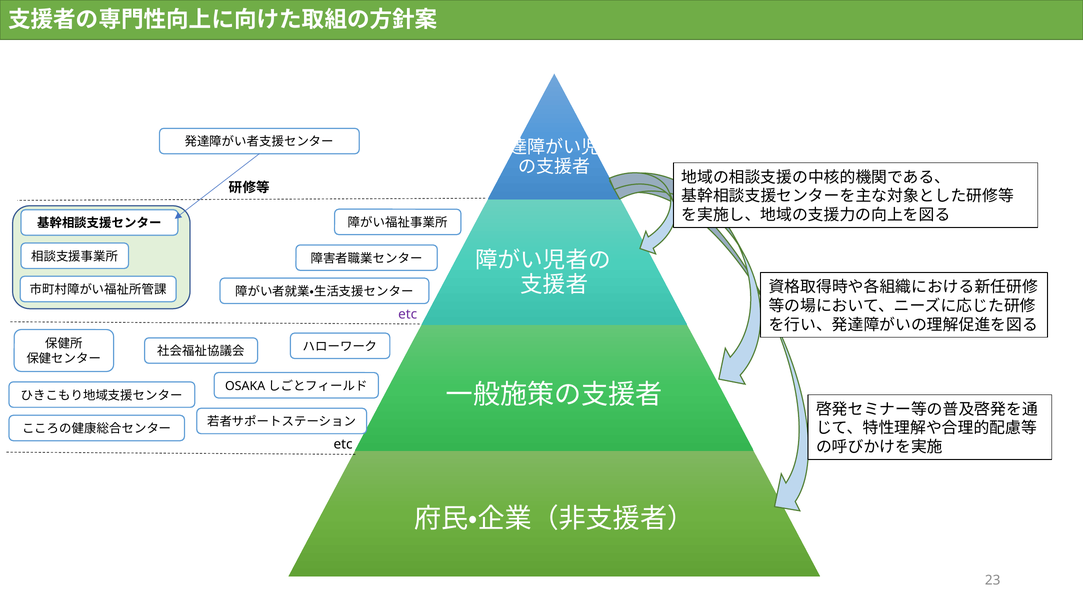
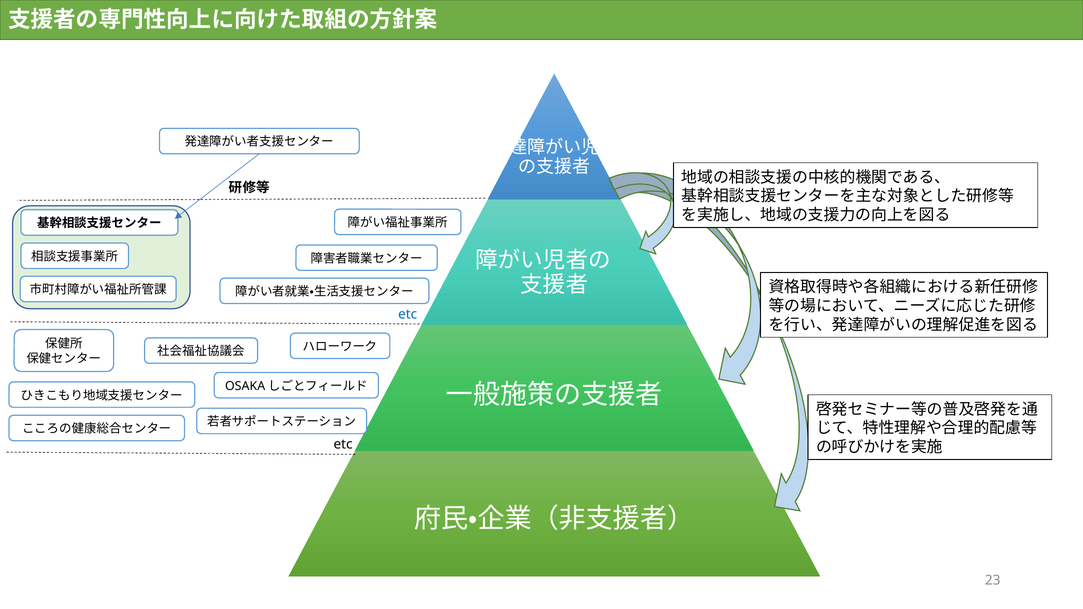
etc colour: purple -> blue (408, 314)
